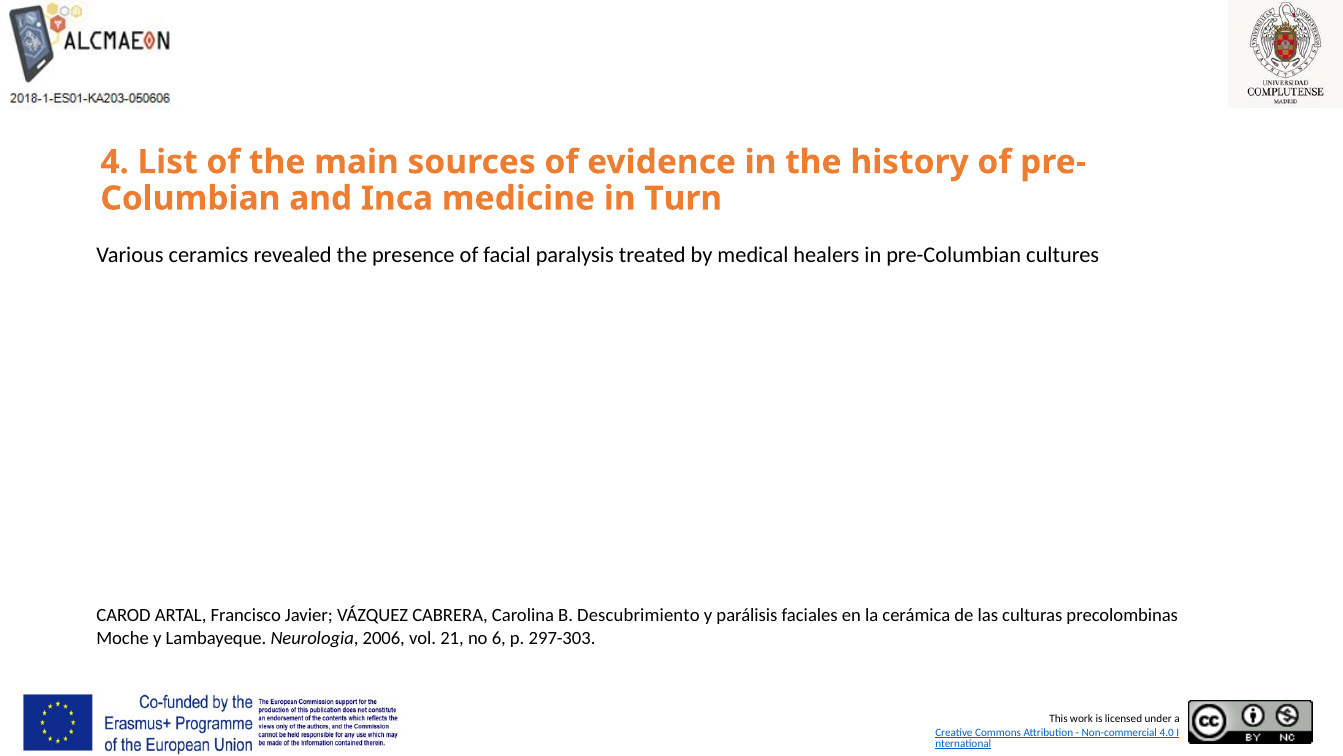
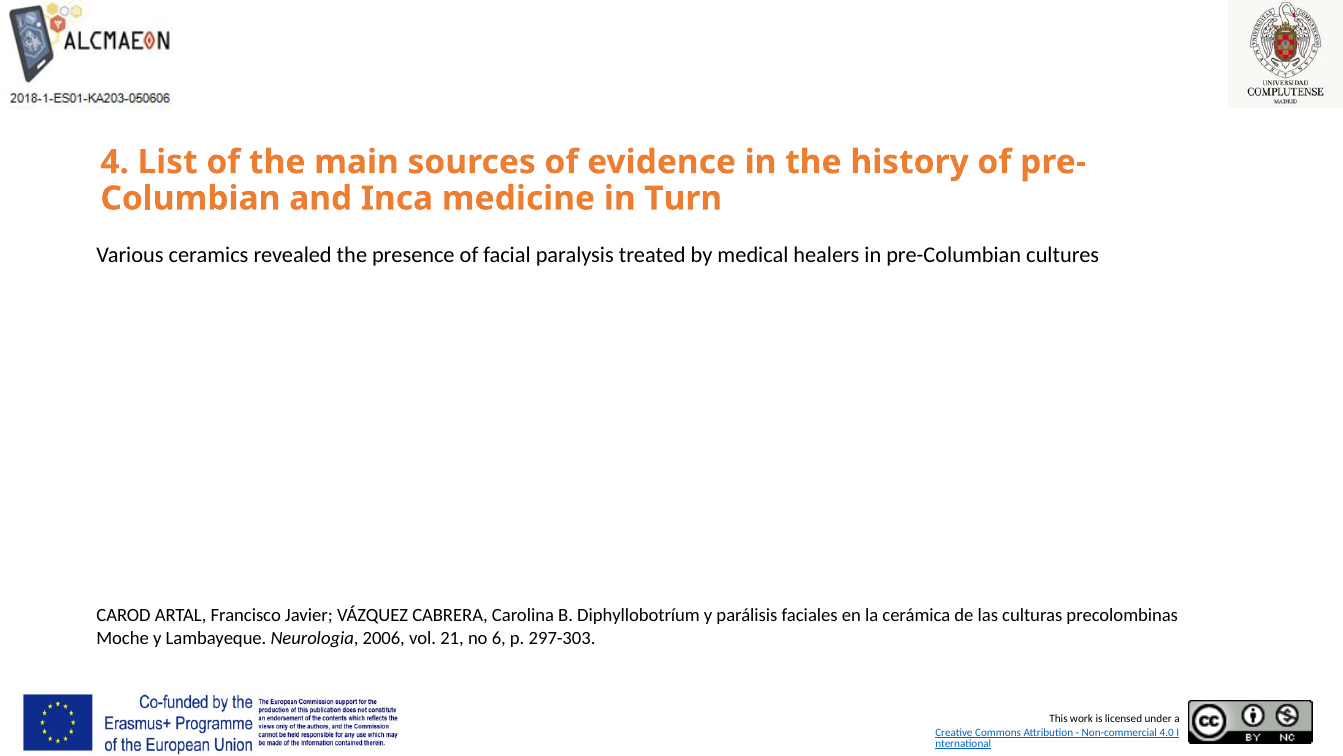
Descubrimiento: Descubrimiento -> Diphyllobotríum (639, 615)
